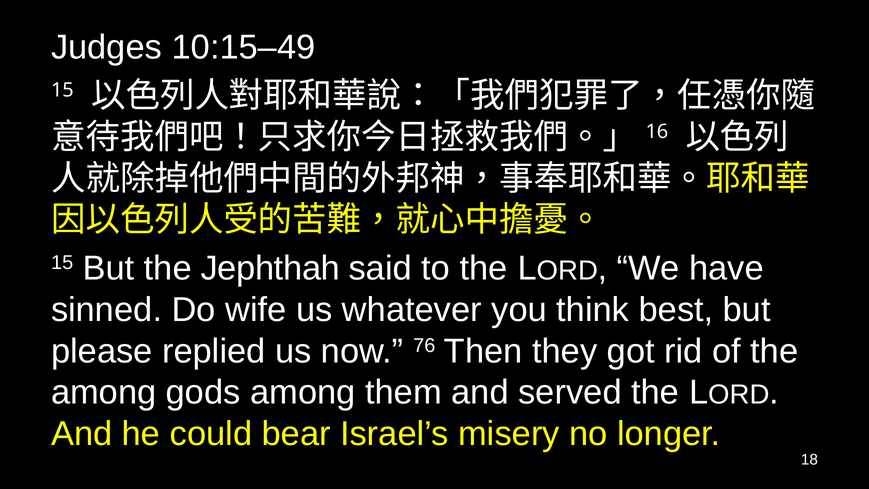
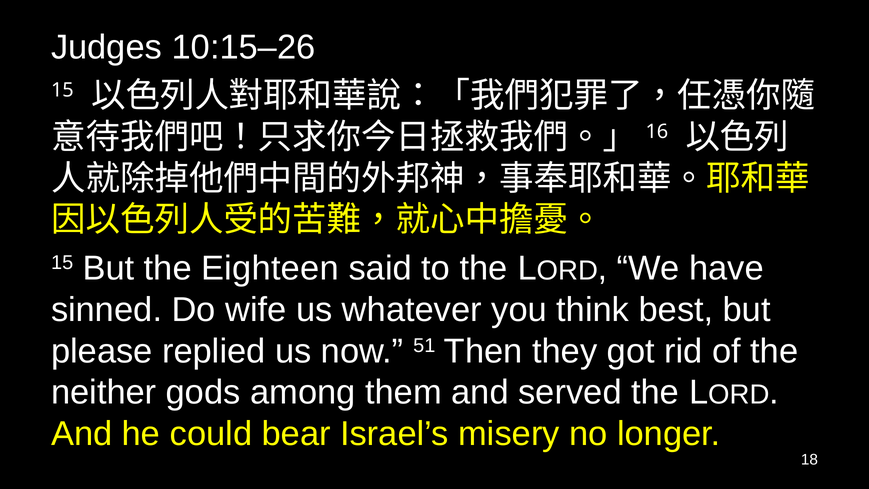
10:15–49: 10:15–49 -> 10:15–26 (244, 48)
Jephthah: Jephthah -> Eighteen (270, 268)
76: 76 -> 51 (424, 345)
among: among -> neither (104, 392)
